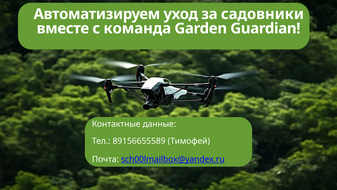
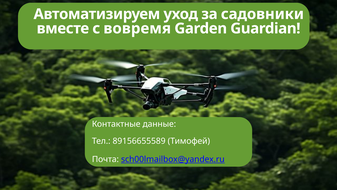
команда: команда -> вовремя (137, 28)
